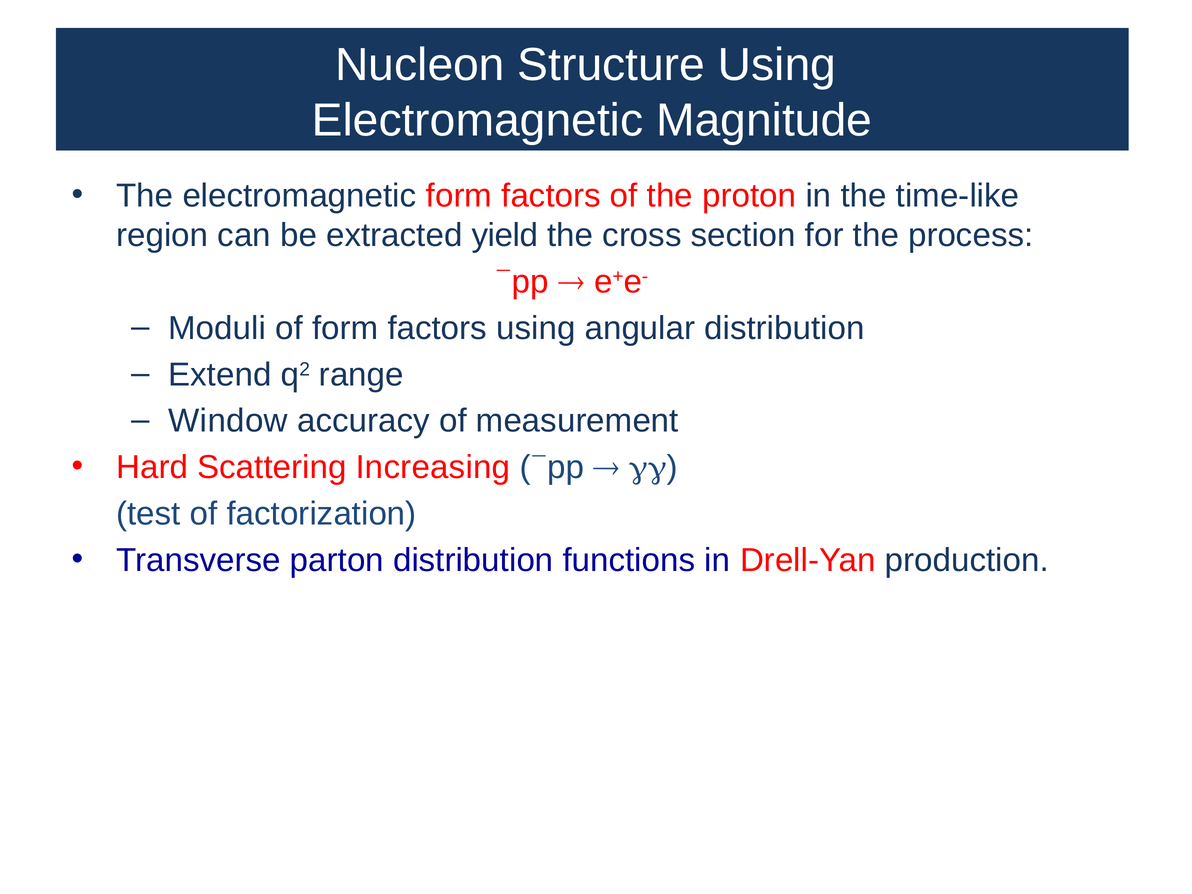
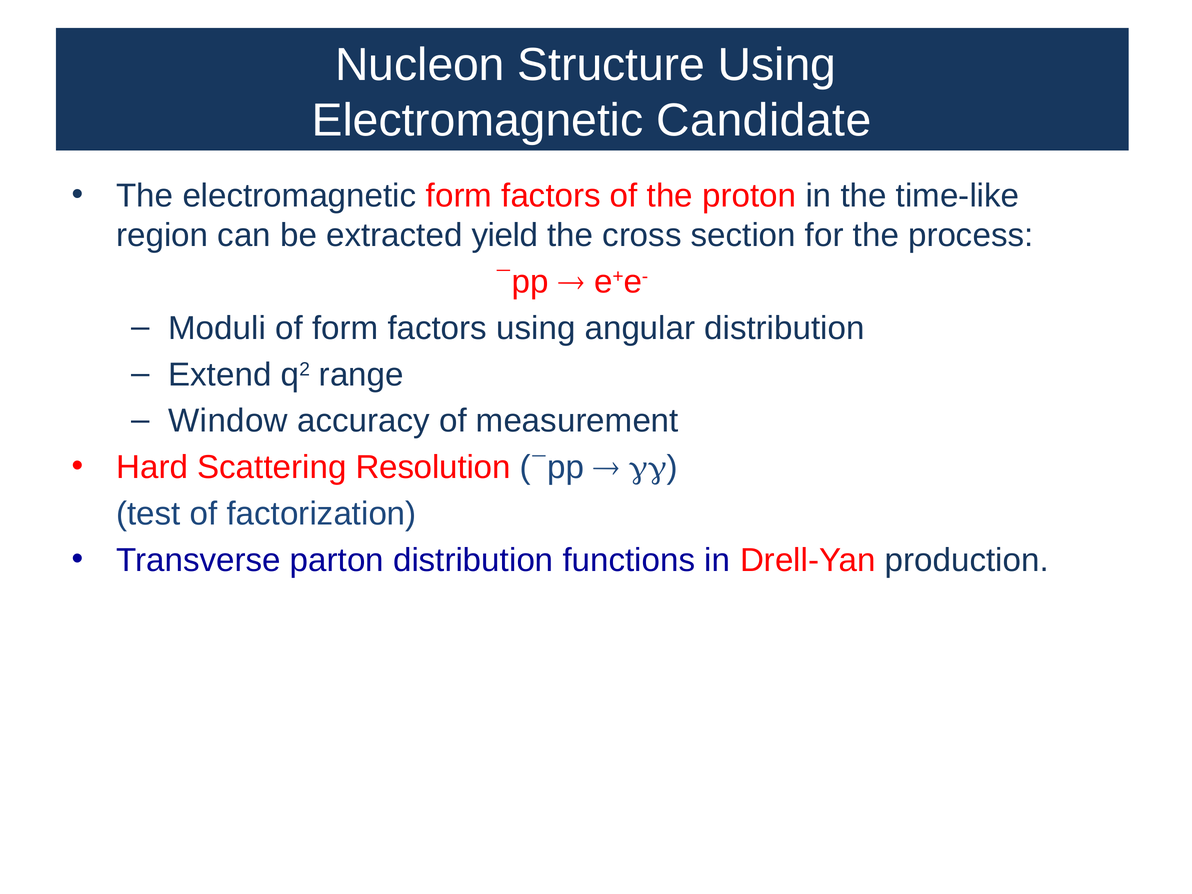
Magnitude: Magnitude -> Candidate (764, 121)
Increasing: Increasing -> Resolution (433, 467)
